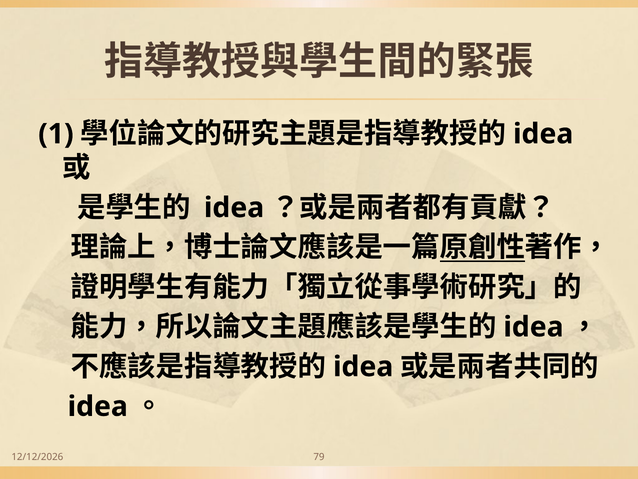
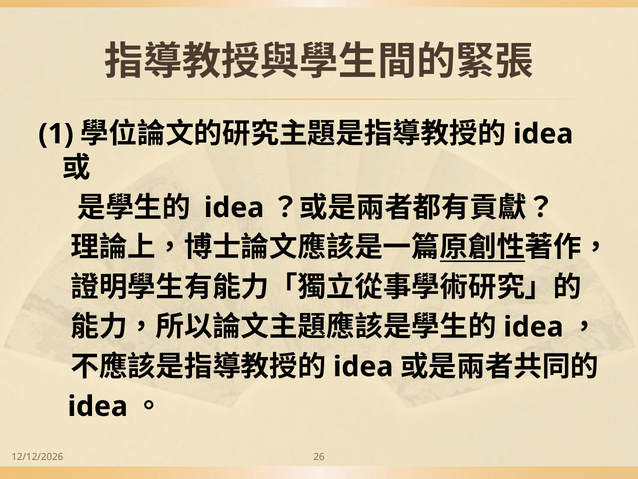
79: 79 -> 26 (319, 456)
